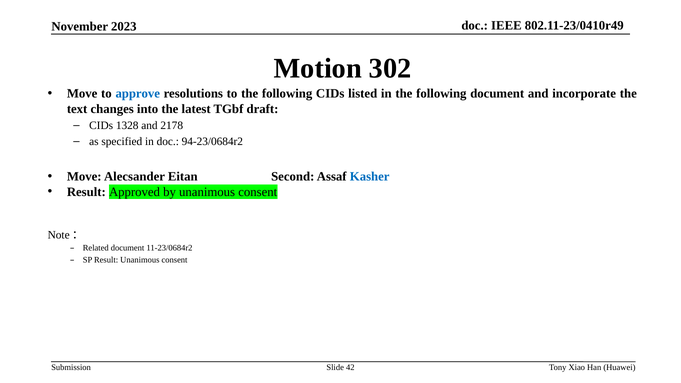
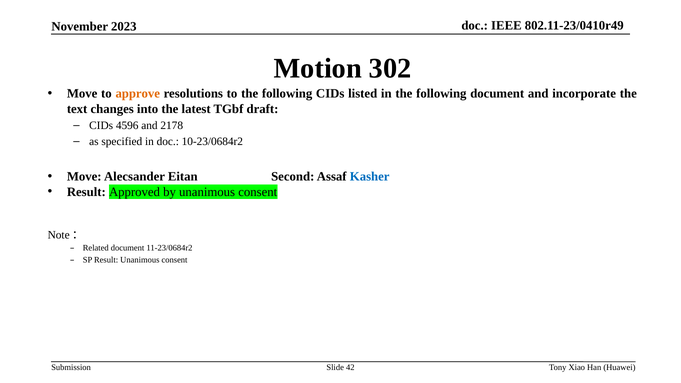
approve colour: blue -> orange (138, 94)
1328: 1328 -> 4596 (127, 126)
94-23/0684r2: 94-23/0684r2 -> 10-23/0684r2 (212, 142)
